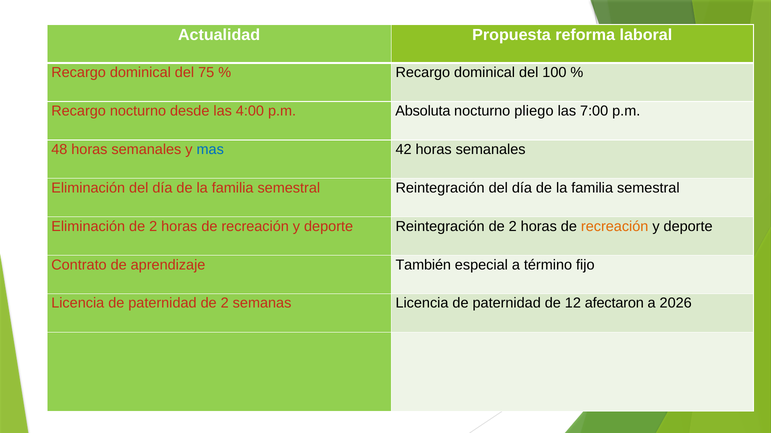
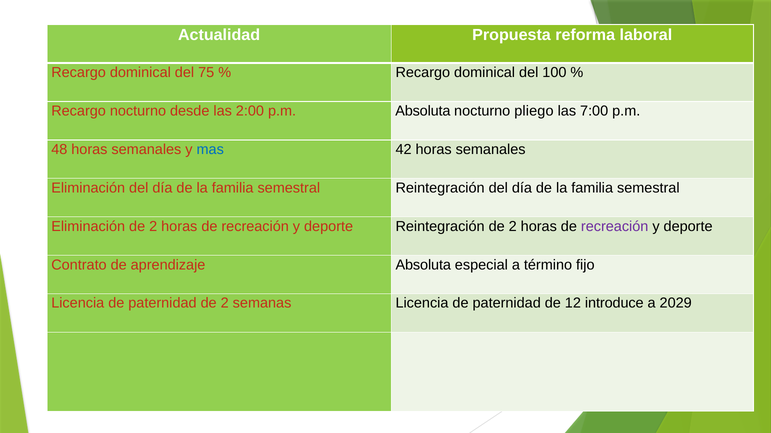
4:00: 4:00 -> 2:00 (250, 111)
recreación colour: orange -> purple (615, 227)
aprendizaje También: También -> Absoluta (423, 265)
afectaron: afectaron -> introduce (614, 304)
2026: 2026 -> 2029 (676, 304)
